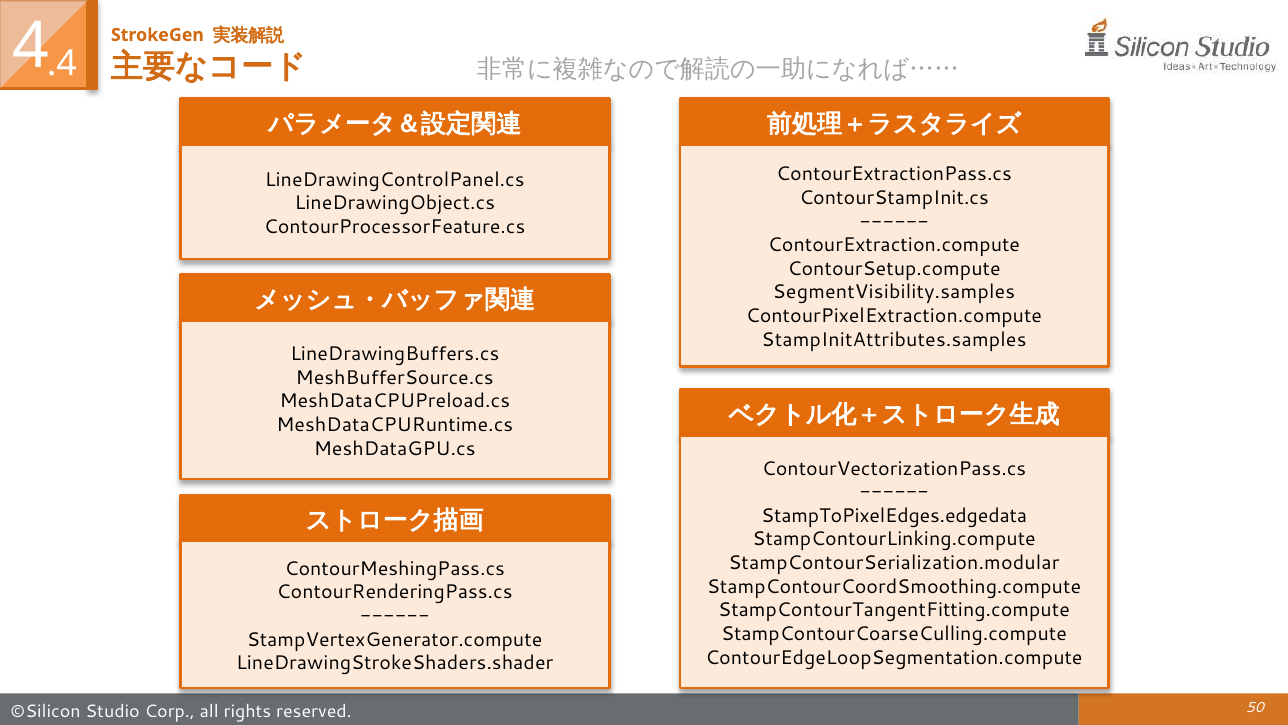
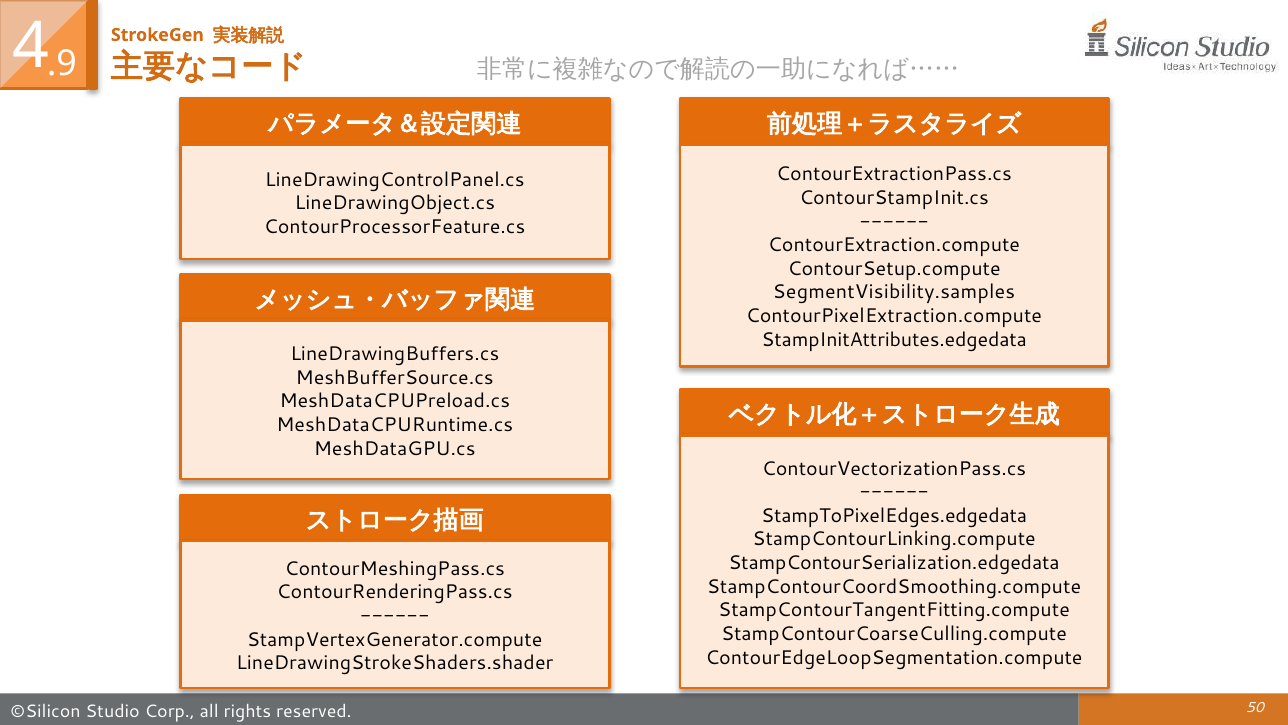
.4: .4 -> .9 (62, 64)
StampInitAttributes.samples: StampInitAttributes.samples -> StampInitAttributes.edgedata (894, 340)
StampContourSerialization.modular: StampContourSerialization.modular -> StampContourSerialization.edgedata (894, 563)
